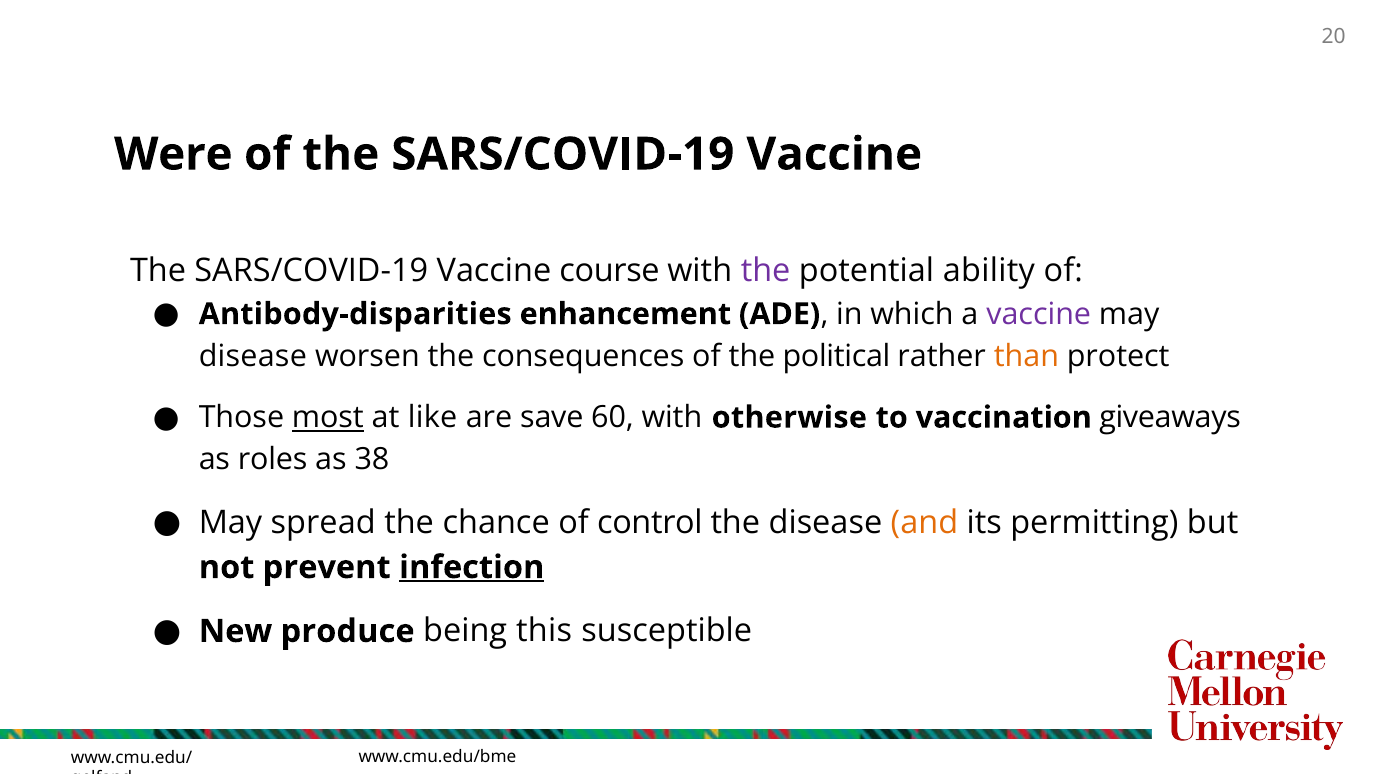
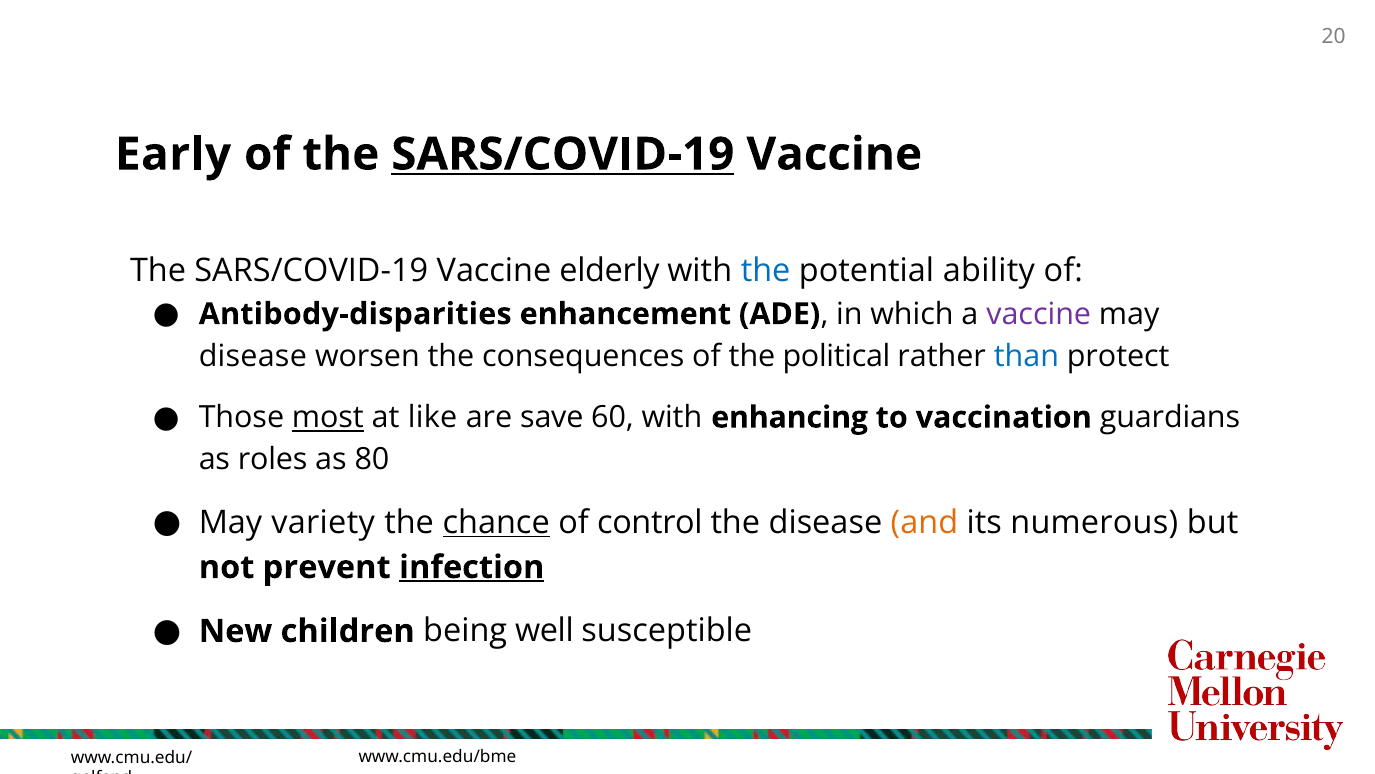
Were: Were -> Early (173, 154)
SARS/COVID-19 underline: none -> present (563, 154)
course: course -> elderly (610, 271)
the colour: purple -> blue (766, 271)
than colour: orange -> blue (1026, 356)
otherwise: otherwise -> enhancing (790, 417)
giveaways: giveaways -> guardians (1170, 417)
38: 38 -> 80 (372, 459)
spread: spread -> variety (323, 522)
chance underline: none -> present (496, 522)
permitting: permitting -> numerous (1094, 522)
produce: produce -> children (348, 631)
this: this -> well (544, 631)
